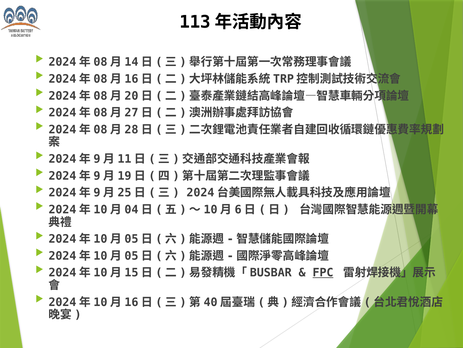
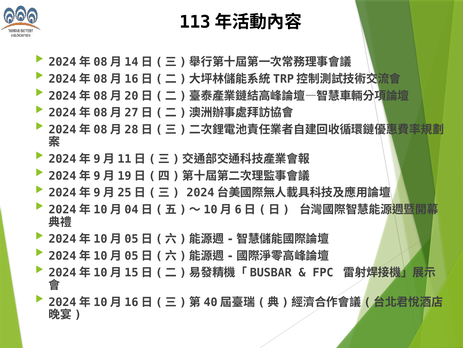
FPC underline: present -> none (323, 272)
